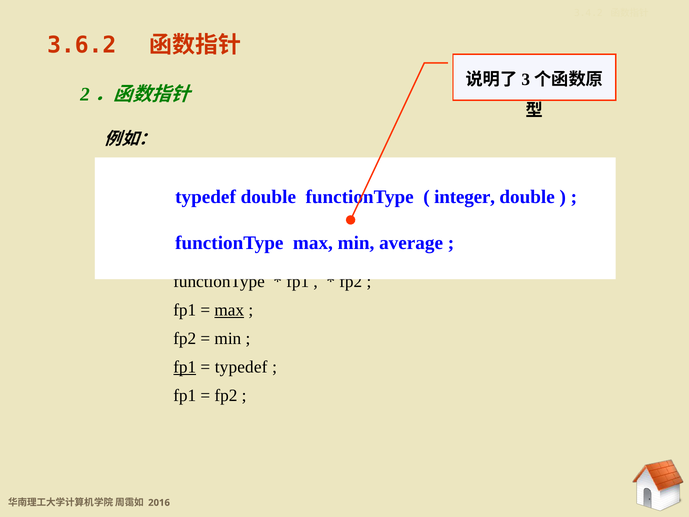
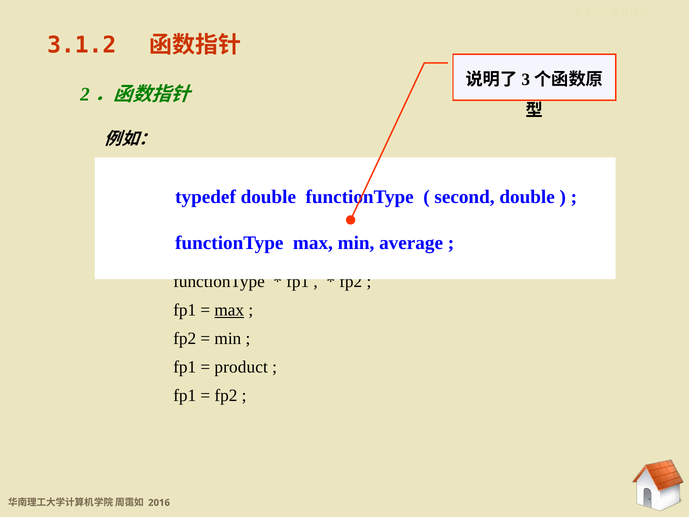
3.6.2: 3.6.2 -> 3.1.2 (82, 45)
integer: integer -> second (465, 197)
fp1 underline: present -> none (185, 367)
typedef: typedef -> product (241, 367)
